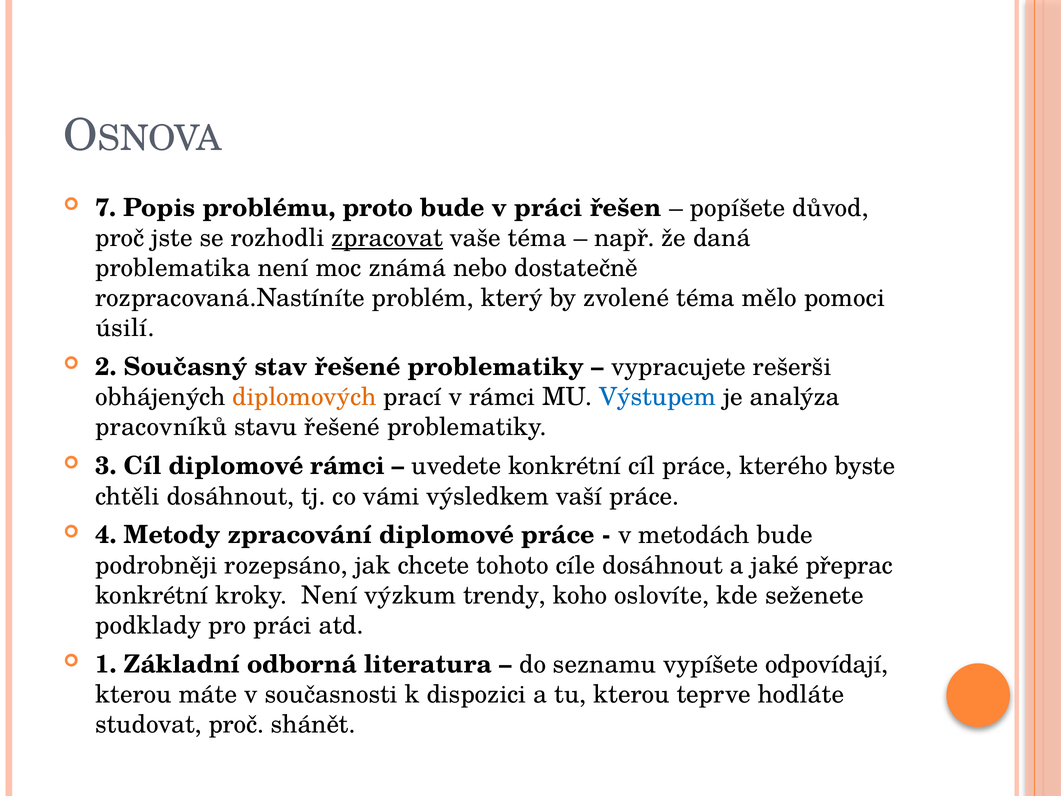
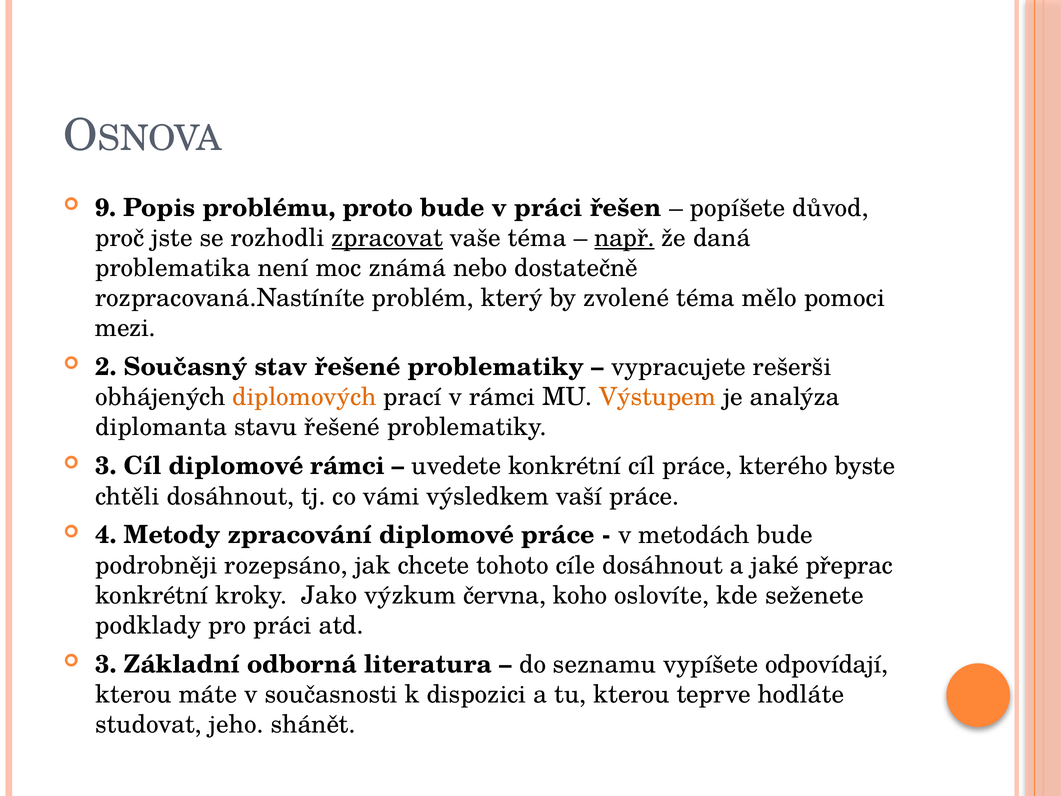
7: 7 -> 9 (106, 208)
např underline: none -> present (625, 238)
úsilí: úsilí -> mezi (125, 328)
Výstupem colour: blue -> orange (658, 397)
pracovníků: pracovníků -> diplomanta (161, 427)
kroky Není: Není -> Jako (329, 595)
trendy: trendy -> června (505, 595)
1: 1 -> 3 (106, 664)
studovat proč: proč -> jeho (236, 724)
